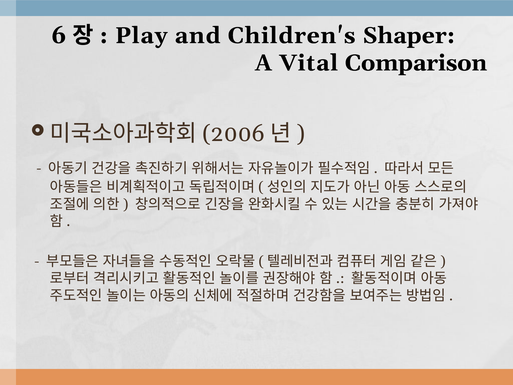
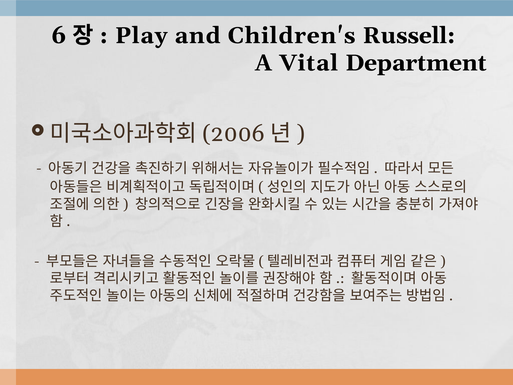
Shaper: Shaper -> Russell (409, 36)
Comparison: Comparison -> Department (416, 63)
